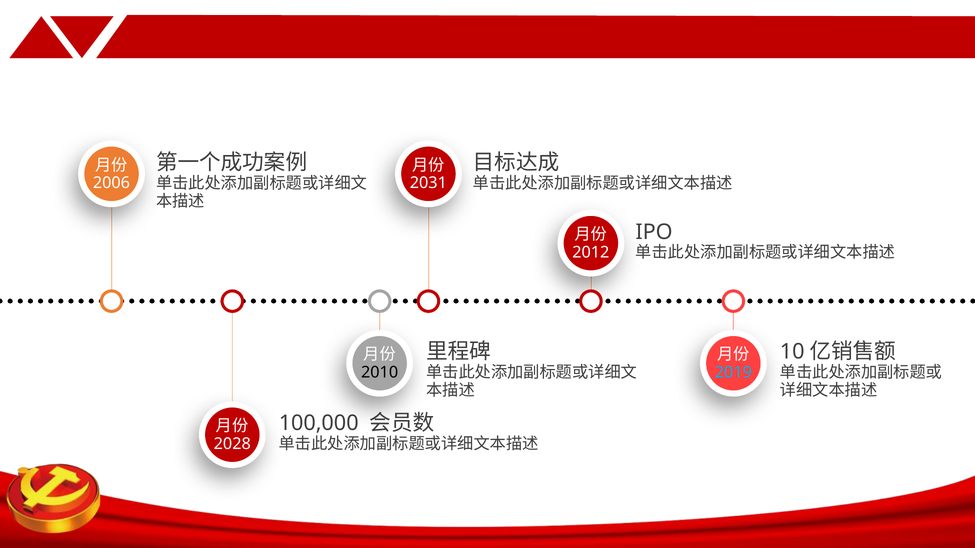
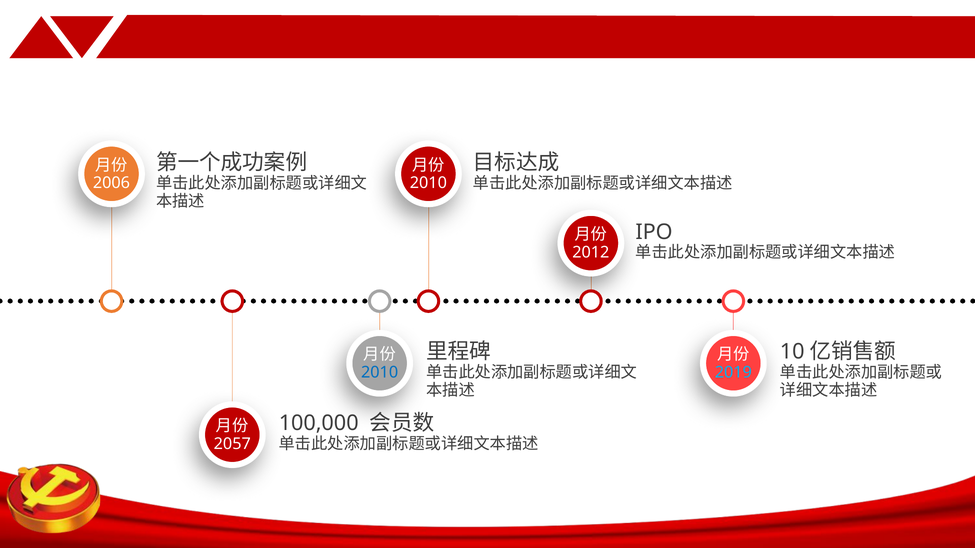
2031: 2031 -> 2010 (428, 183)
2010 colour: black -> blue (380, 373)
2028: 2028 -> 2057 (232, 444)
